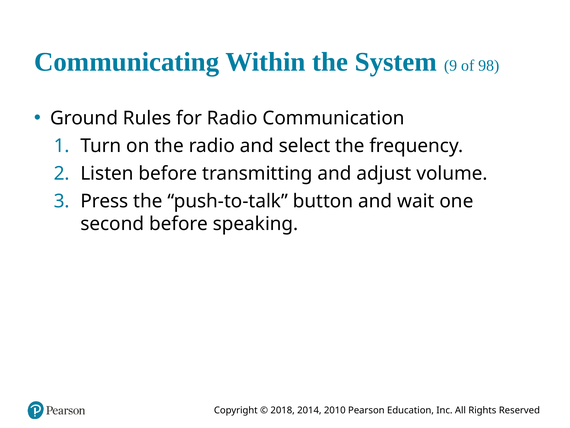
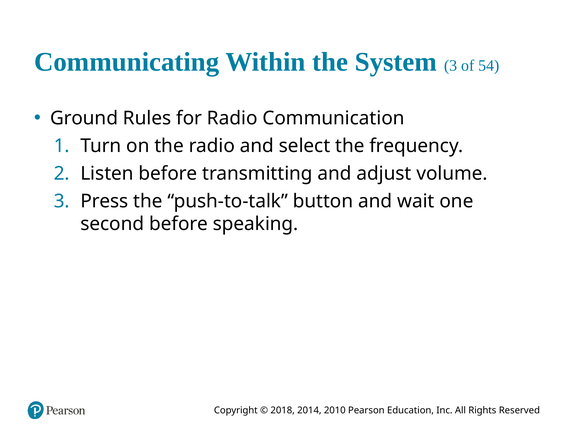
System 9: 9 -> 3 (451, 65)
98: 98 -> 54 (489, 65)
